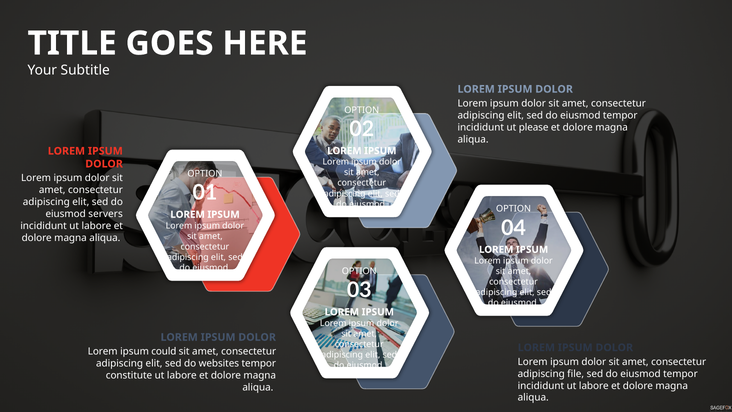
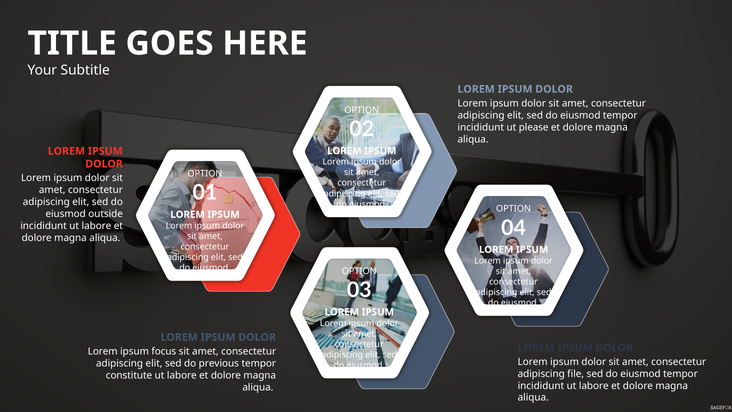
servers: servers -> outside (106, 214)
could: could -> focus (164, 351)
websites: websites -> previous (219, 363)
